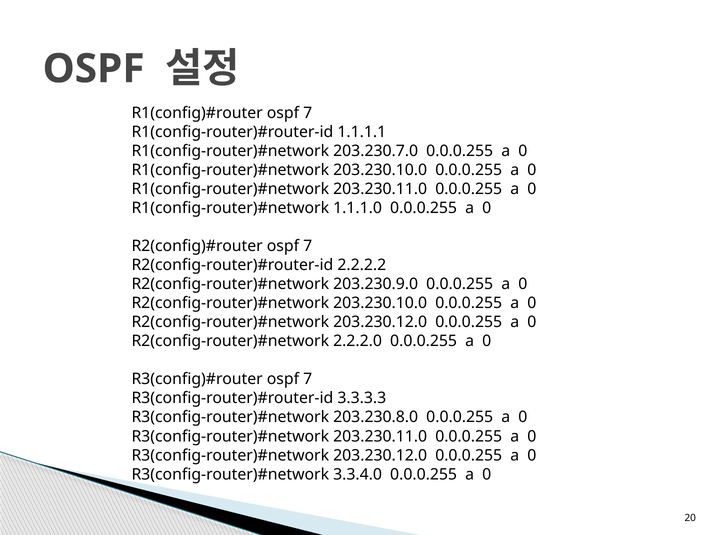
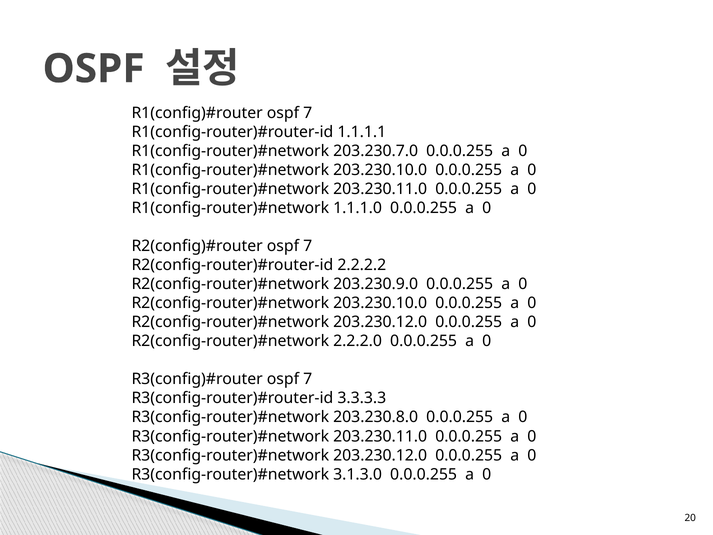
3.3.4.0: 3.3.4.0 -> 3.1.3.0 (358, 474)
